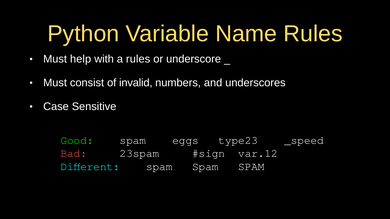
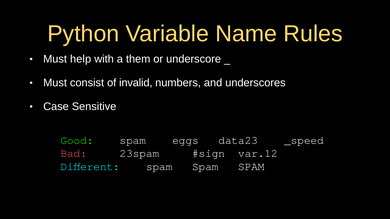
a rules: rules -> them (138, 59)
type23: type23 -> data23 (238, 140)
